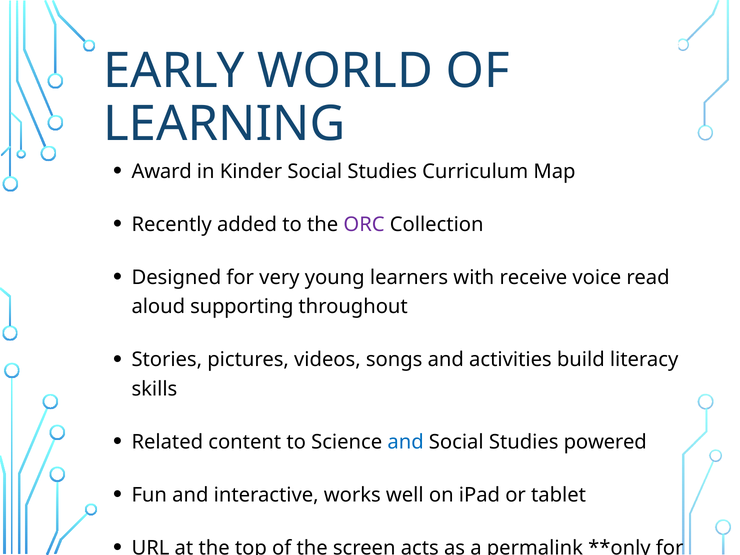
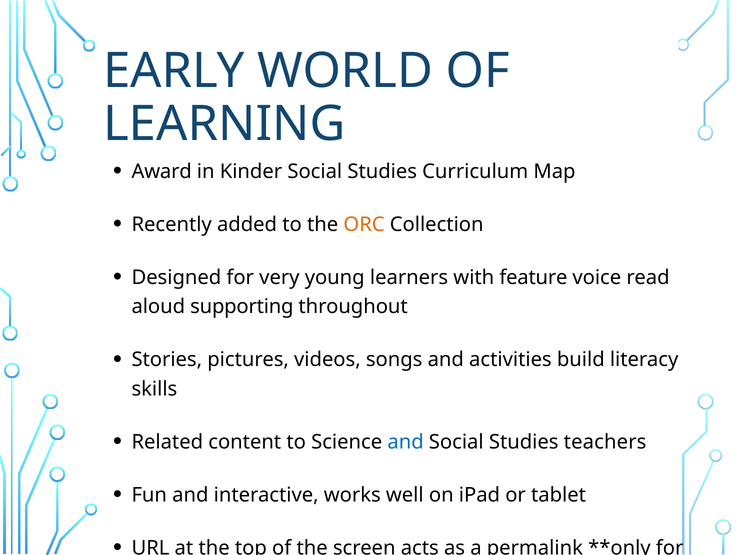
ORC colour: purple -> orange (364, 225)
receive: receive -> feature (533, 278)
powered: powered -> teachers (605, 442)
